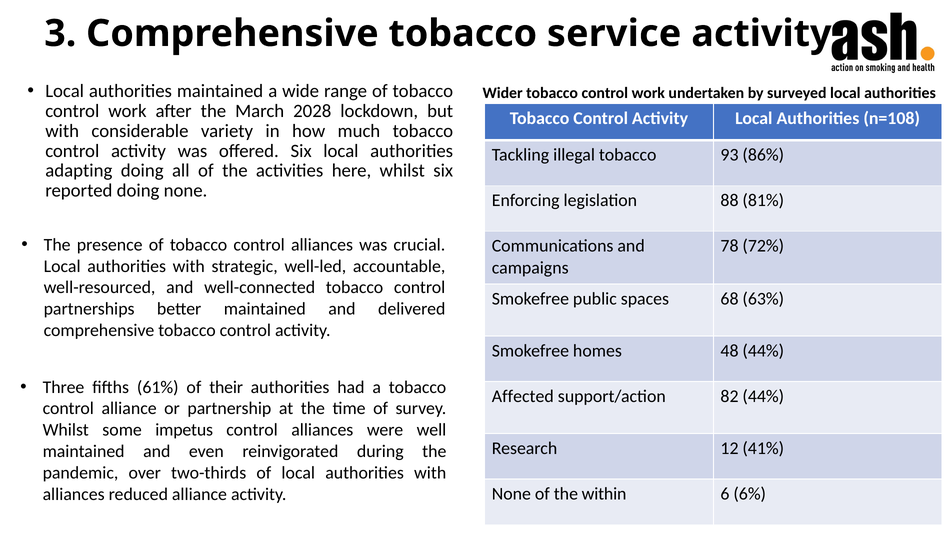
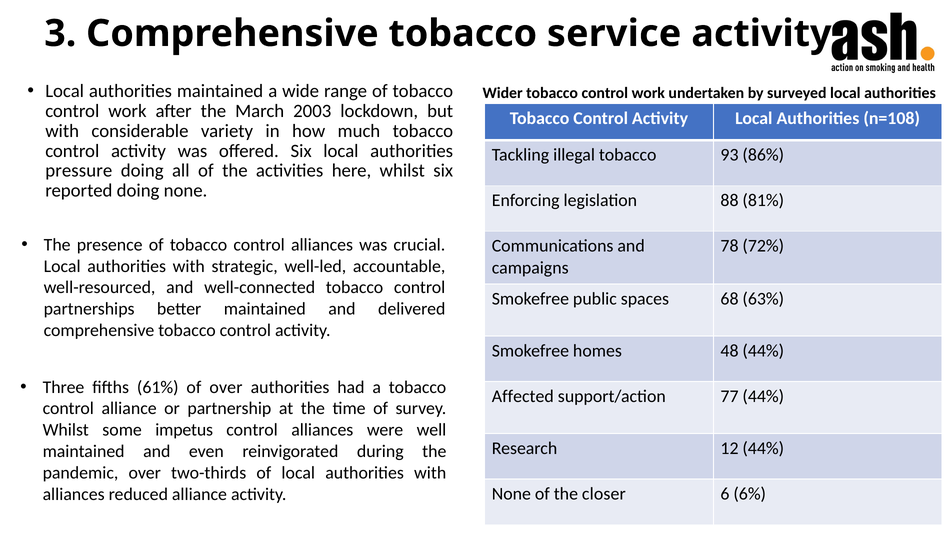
2028: 2028 -> 2003 (312, 111)
adapting: adapting -> pressure (79, 171)
of their: their -> over (226, 387)
82: 82 -> 77 (730, 396)
12 41%: 41% -> 44% (763, 448)
within: within -> closer (604, 494)
